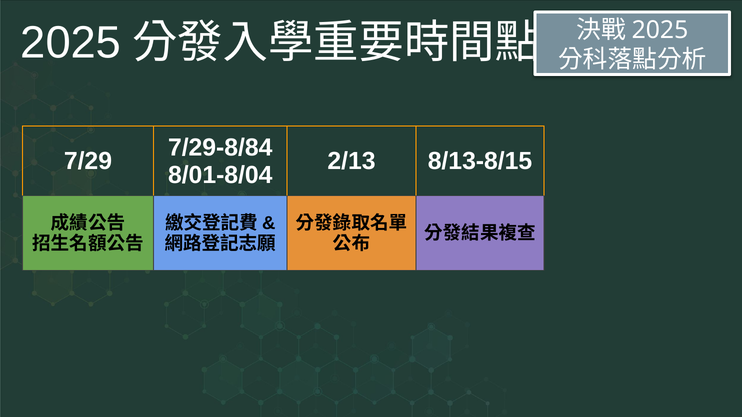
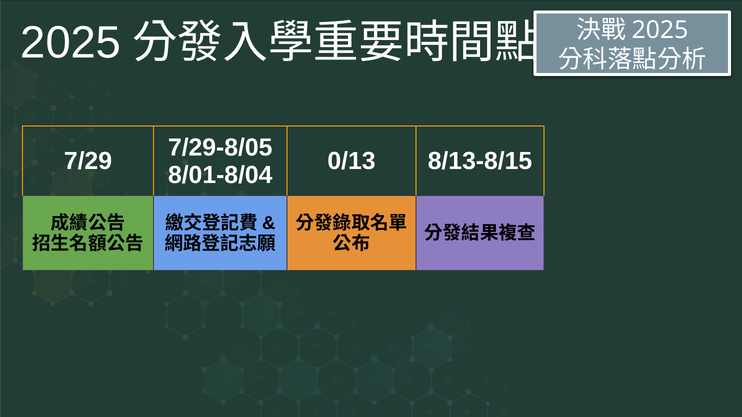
7/29-8/84: 7/29-8/84 -> 7/29-8/05 (220, 148)
2/13: 2/13 -> 0/13 (352, 161)
